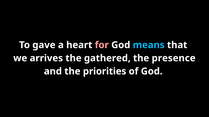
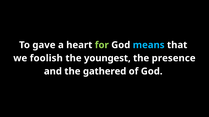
for colour: pink -> light green (102, 45)
arrives: arrives -> foolish (46, 58)
gathered: gathered -> youngest (107, 58)
priorities: priorities -> gathered (105, 72)
